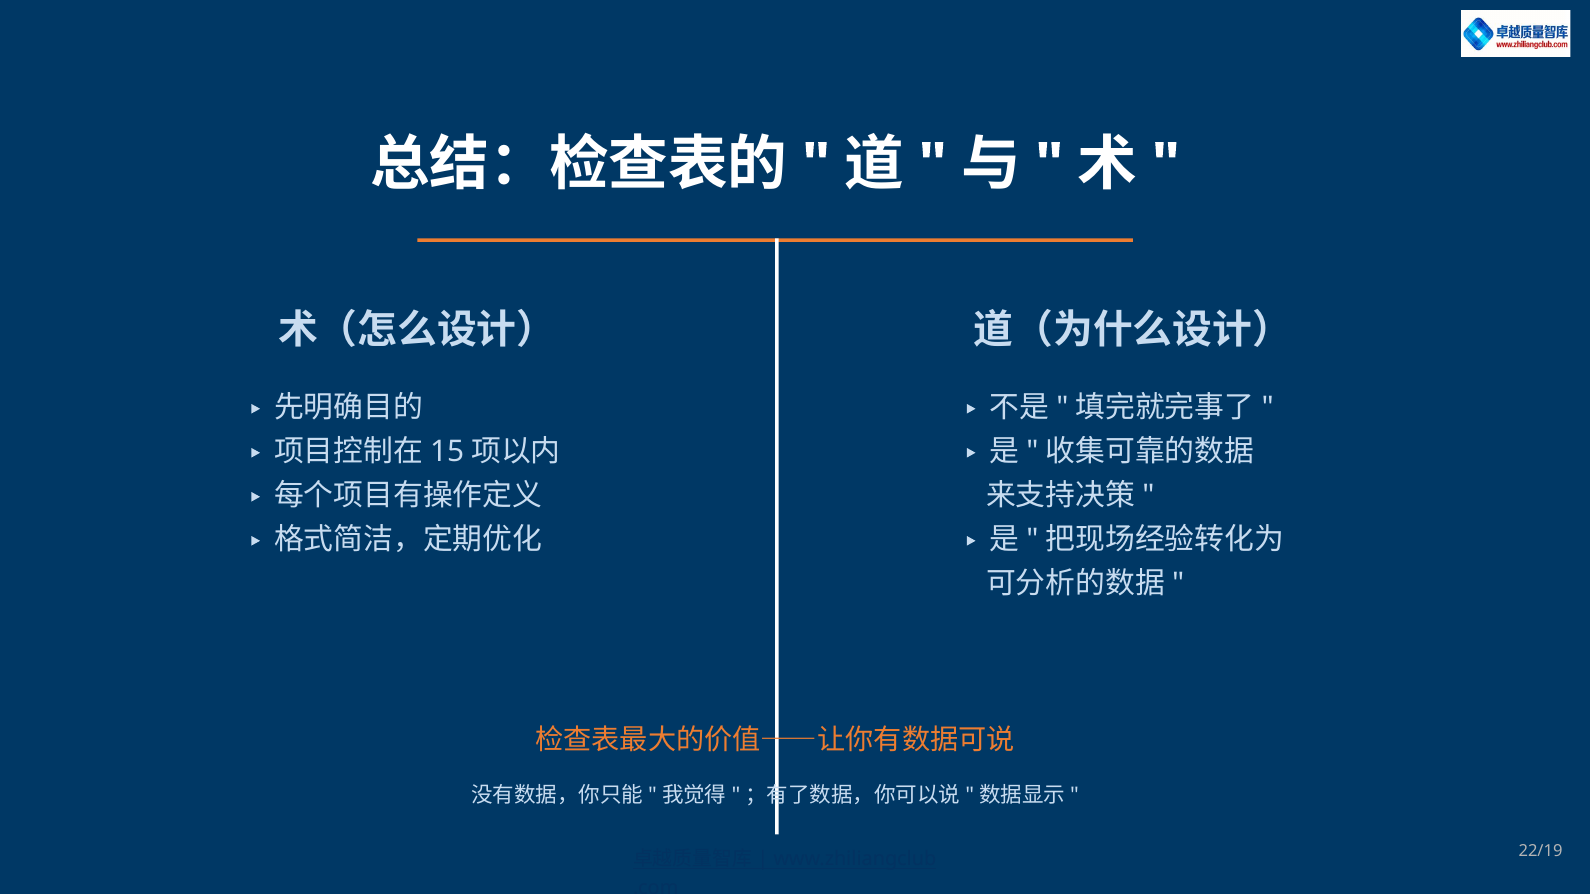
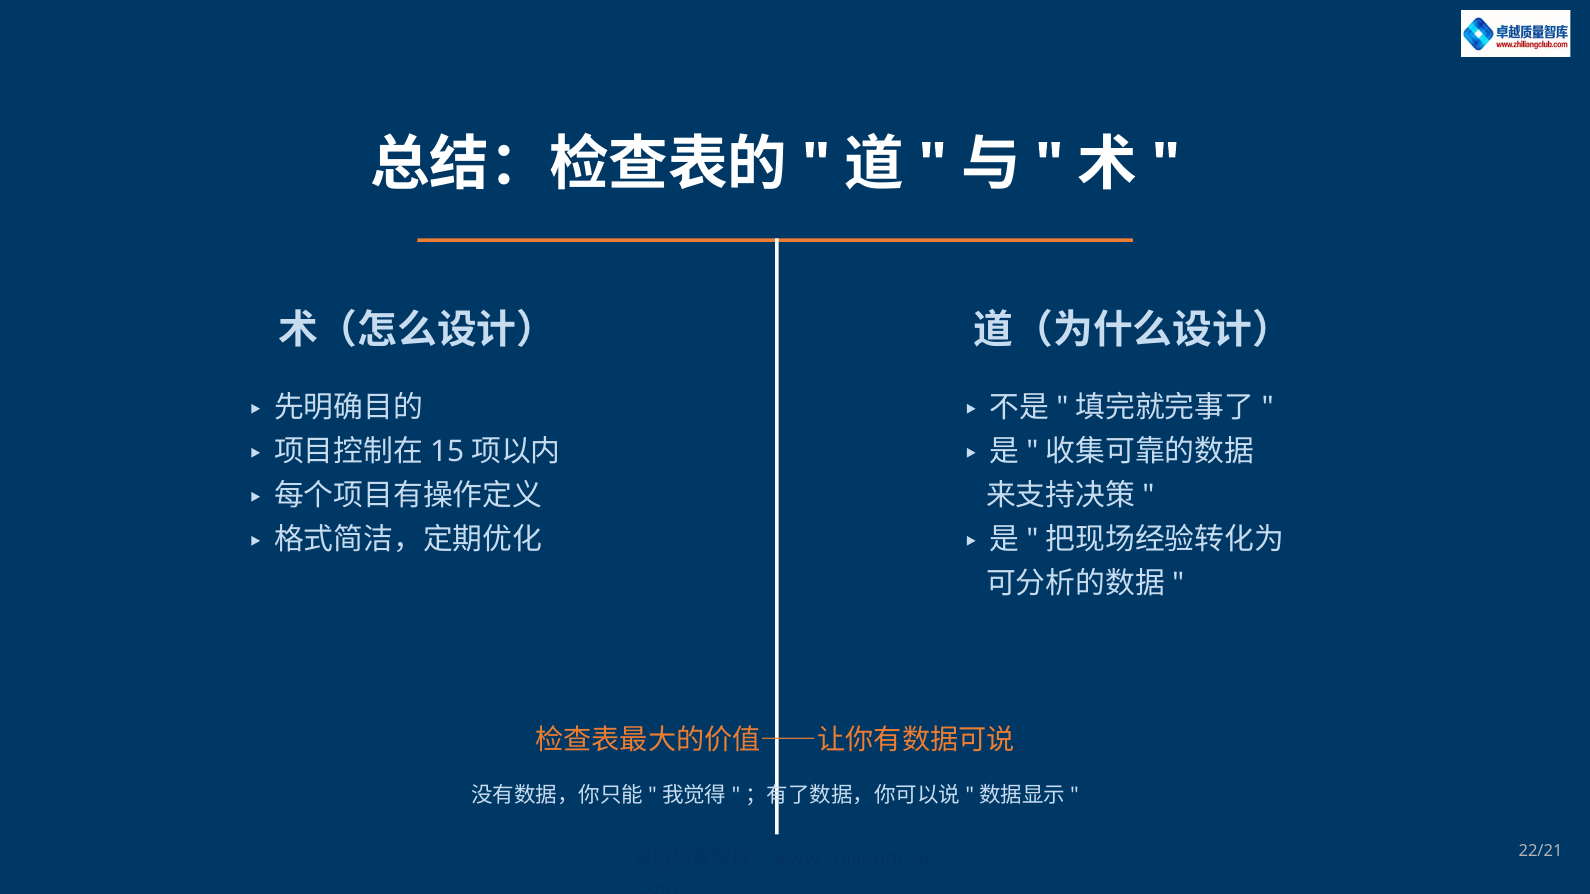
22/19: 22/19 -> 22/21 (1541, 852)
